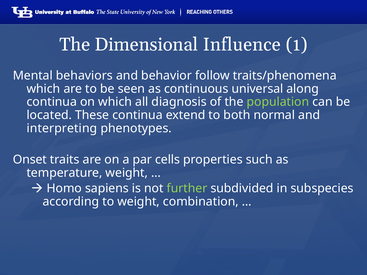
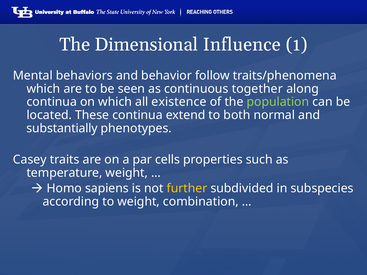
universal: universal -> together (257, 89)
diagnosis: diagnosis -> existence (179, 102)
interpreting: interpreting -> substantially (62, 128)
Onset: Onset -> Casey (30, 160)
further colour: light green -> yellow (187, 189)
